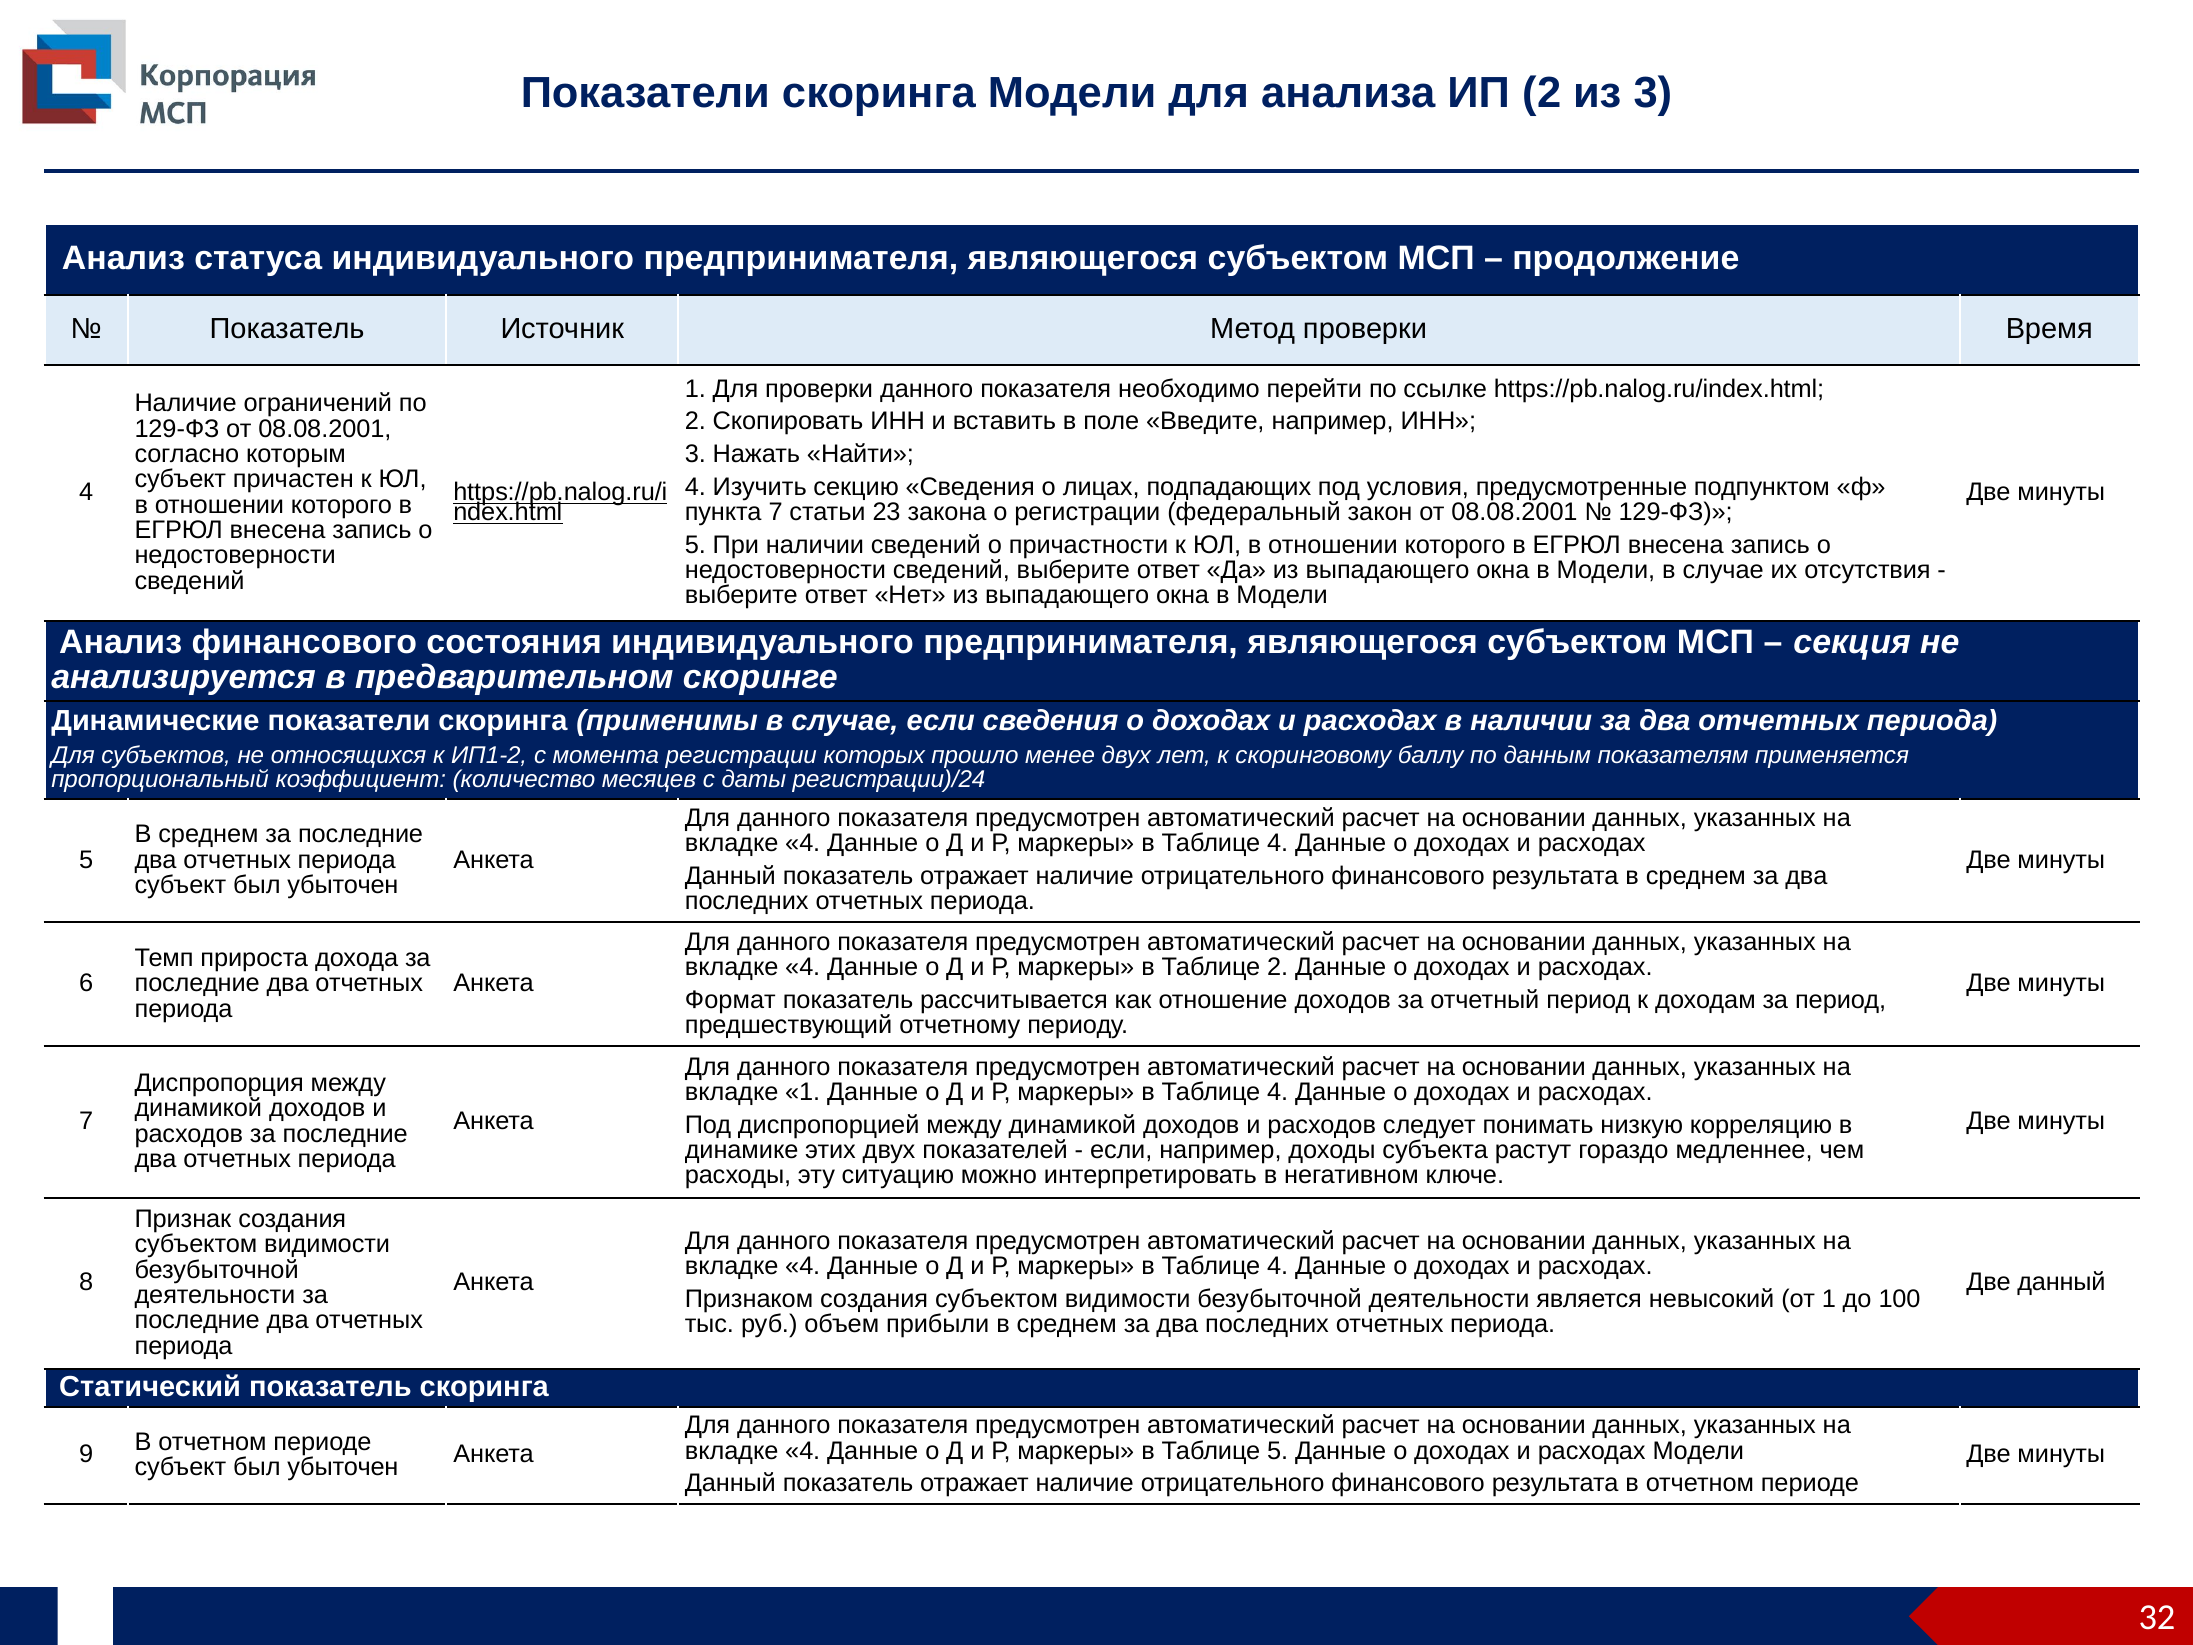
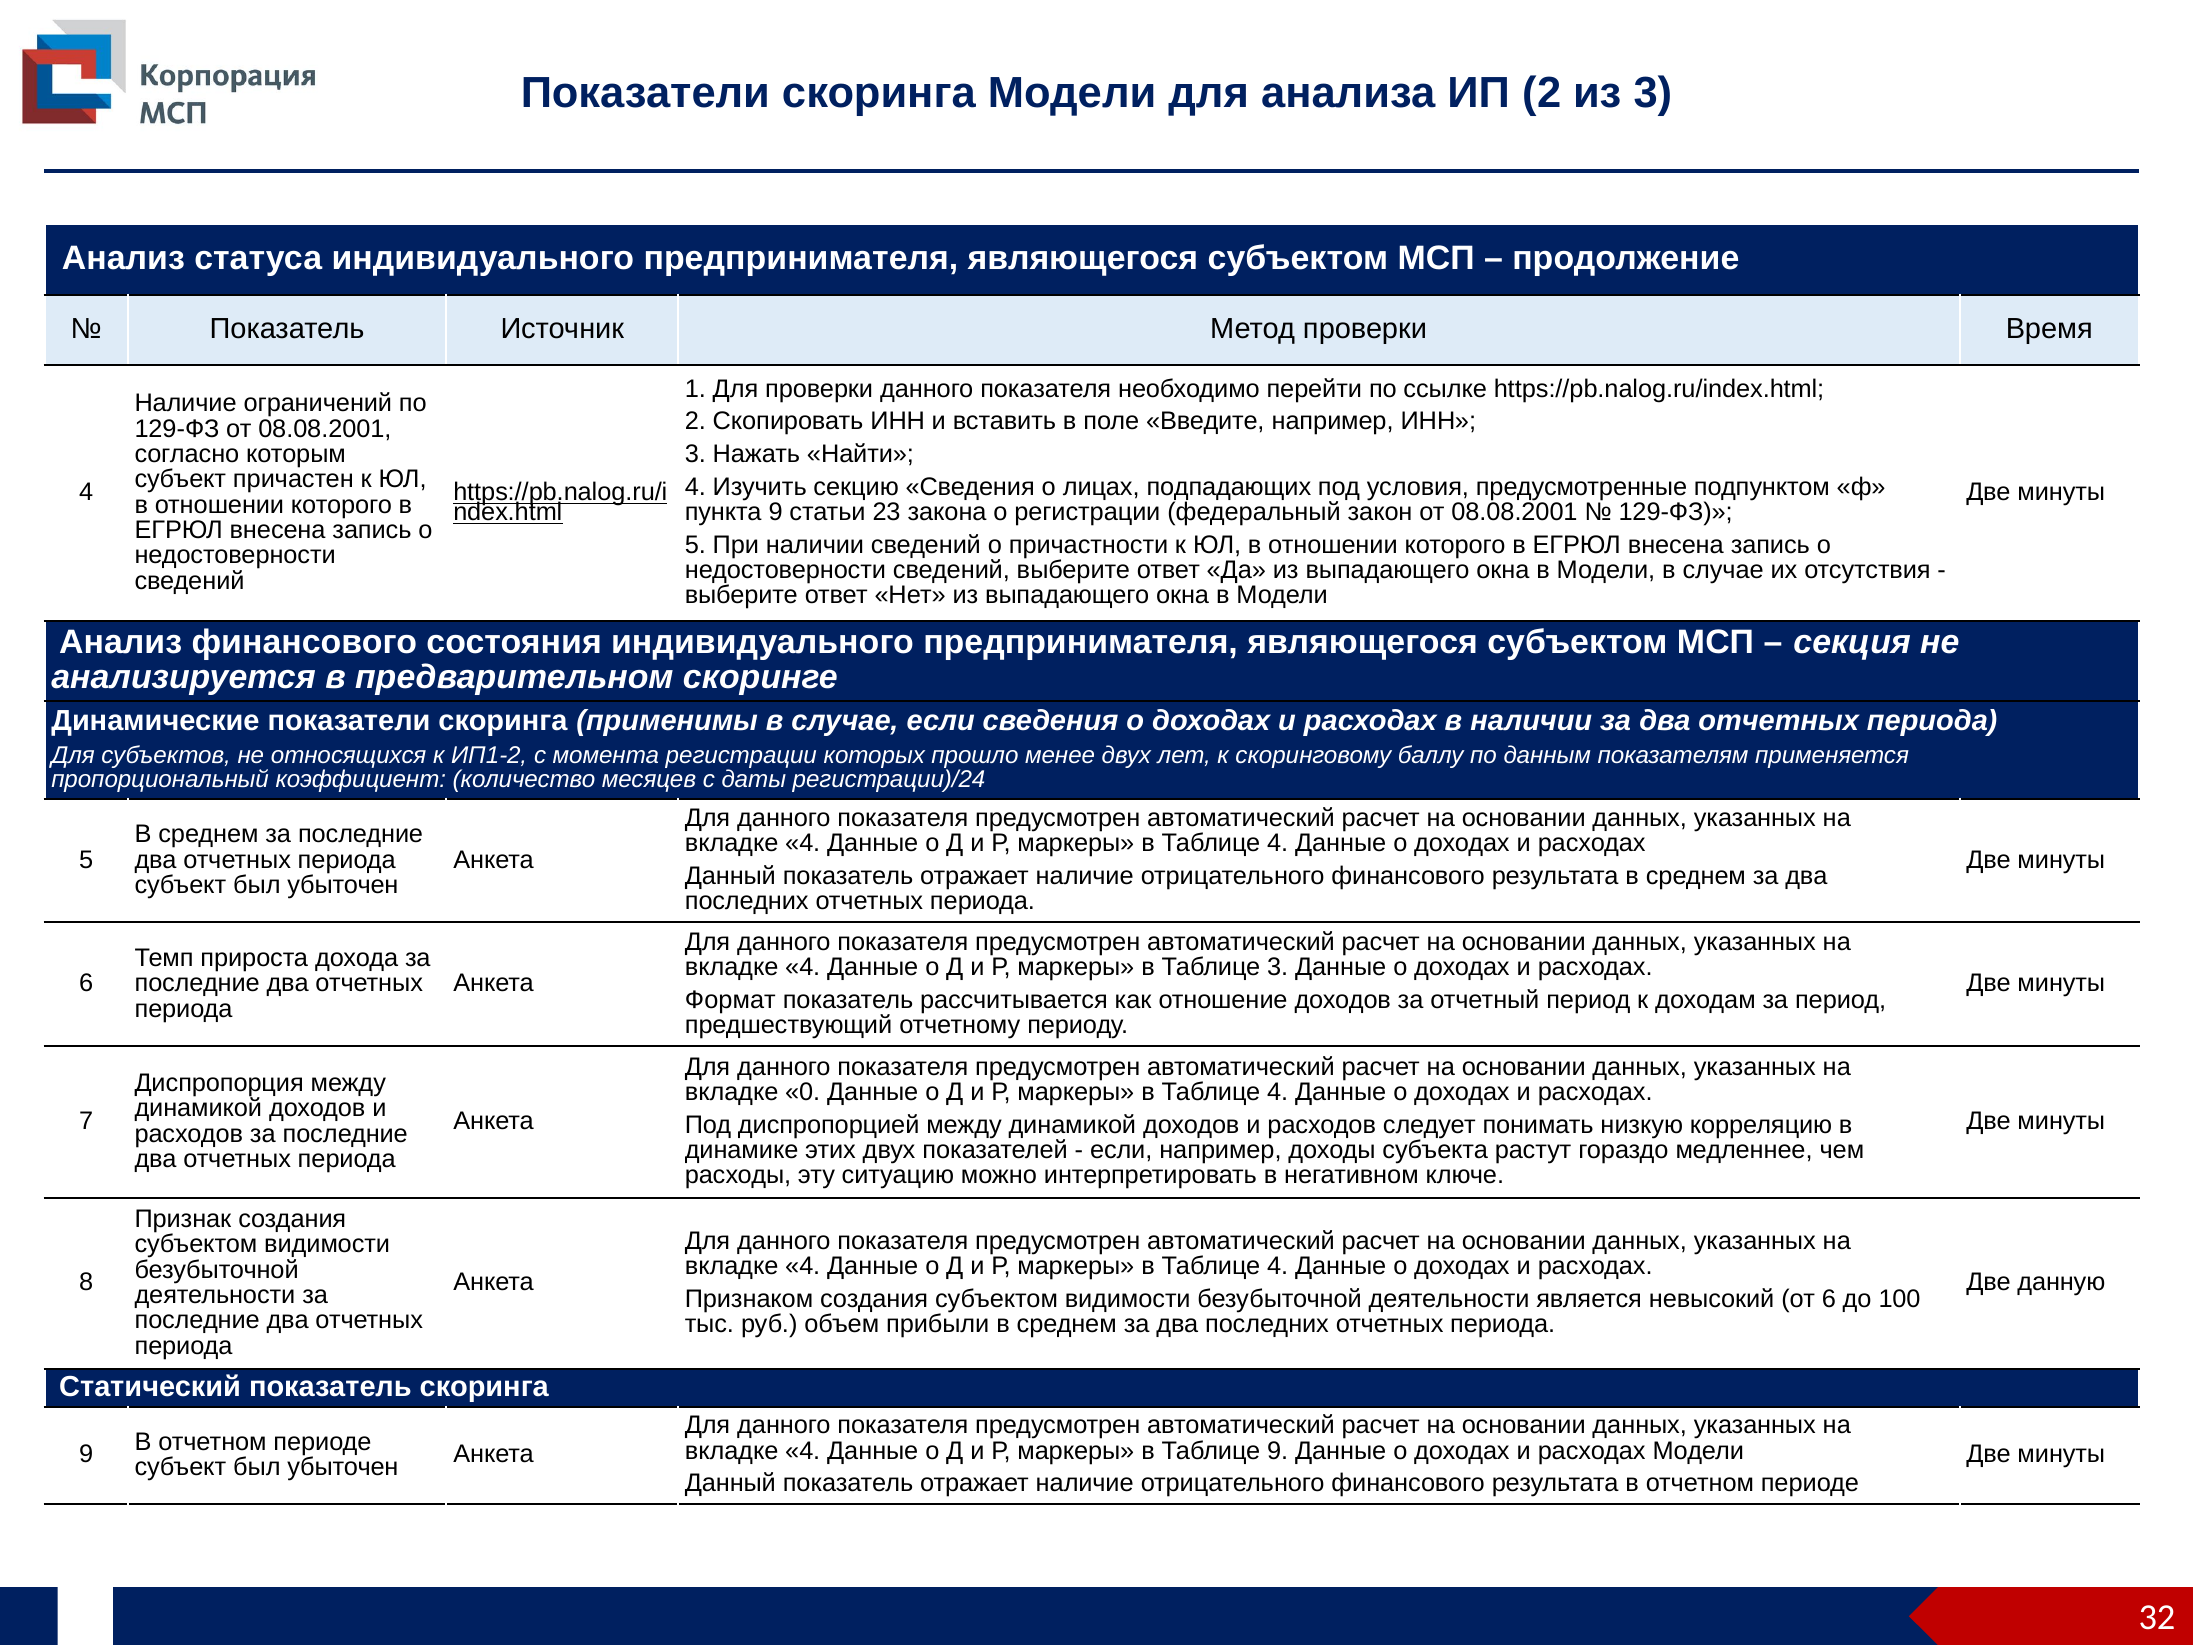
пункта 7: 7 -> 9 (776, 512)
Таблице 2: 2 -> 3 (1278, 967)
вкладке 1: 1 -> 0 (803, 1092)
Две данный: данный -> данную (2061, 1282)
от 1: 1 -> 6 (1829, 1299)
Таблице 5: 5 -> 9 (1278, 1451)
